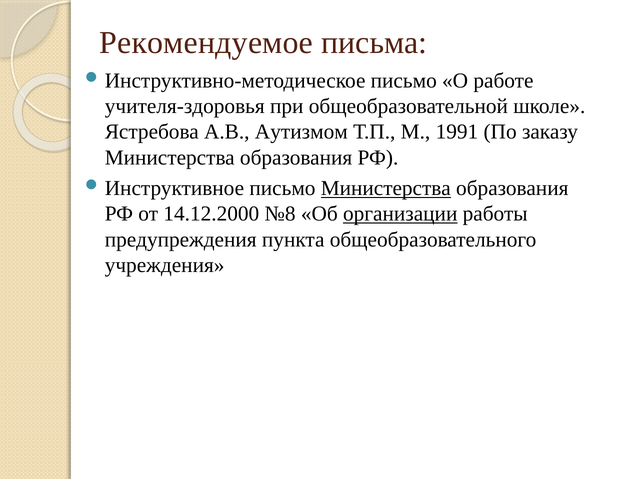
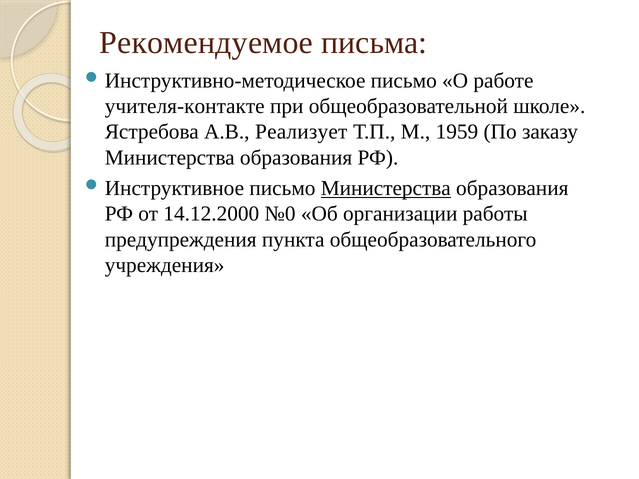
учителя-здоровья: учителя-здоровья -> учителя-контакте (185, 106)
Аутизмом: Аутизмом -> Реализует (301, 132)
1991: 1991 -> 1959 (457, 132)
№8: №8 -> №0 (280, 214)
организации underline: present -> none (400, 214)
